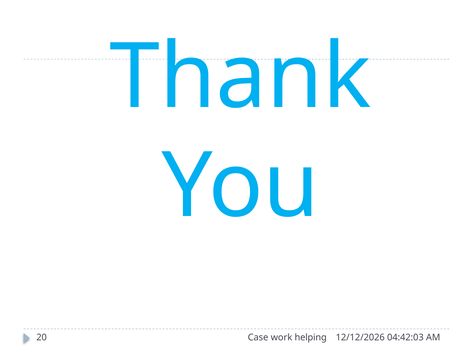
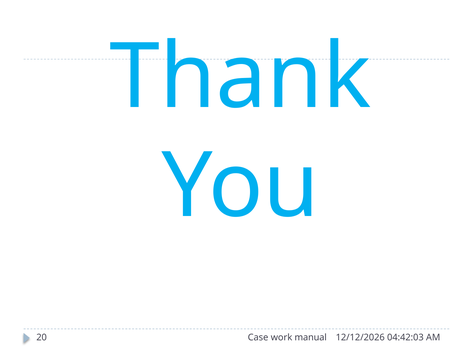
helping: helping -> manual (311, 337)
